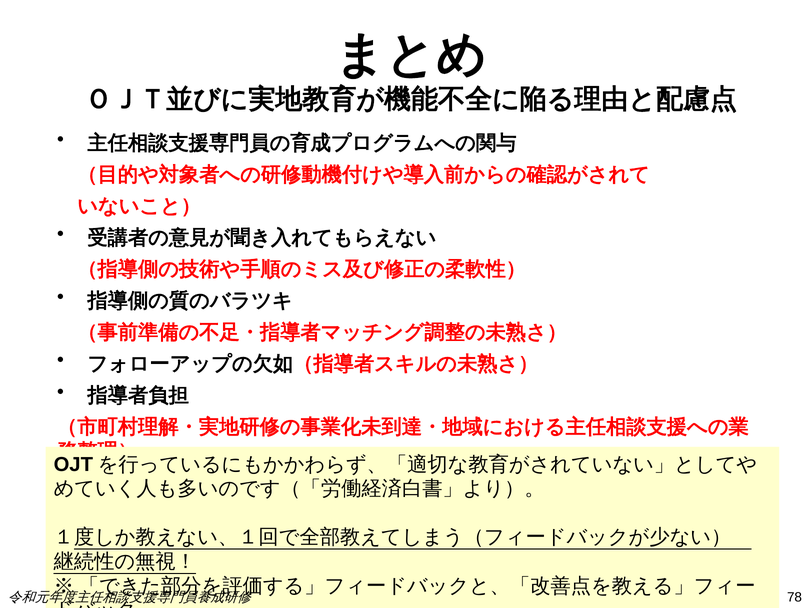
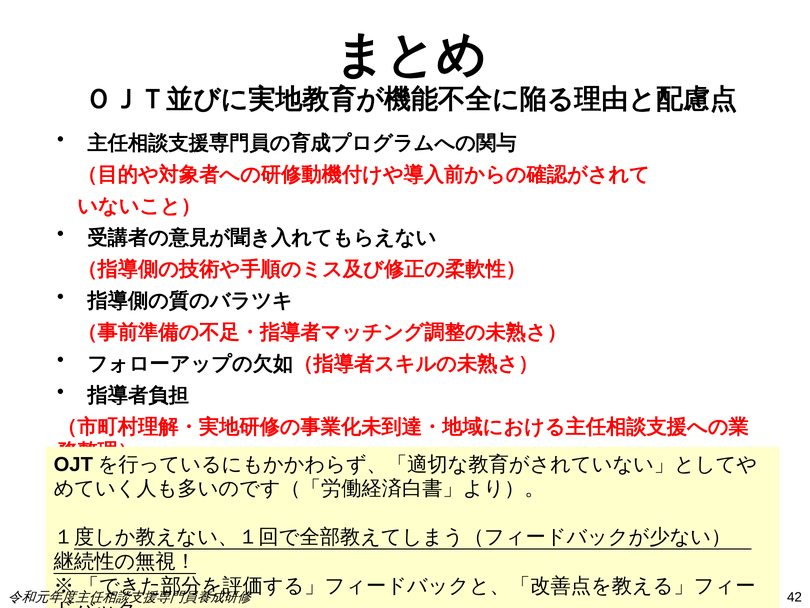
78: 78 -> 42 (795, 597)
